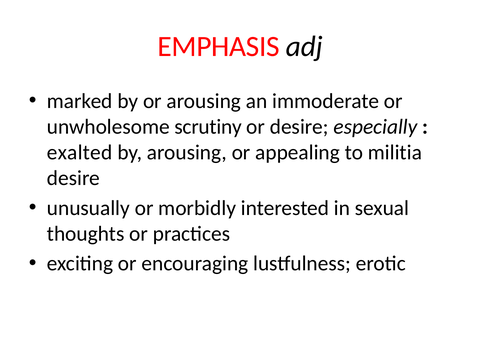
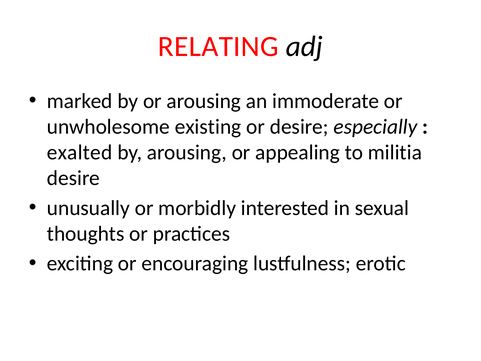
EMPHASIS: EMPHASIS -> RELATING (218, 47)
scrutiny: scrutiny -> existing (208, 127)
